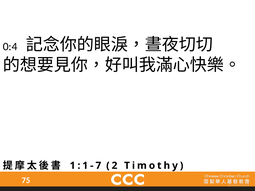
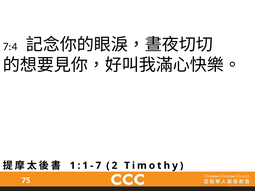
0:4: 0:4 -> 7:4 (10, 47)
